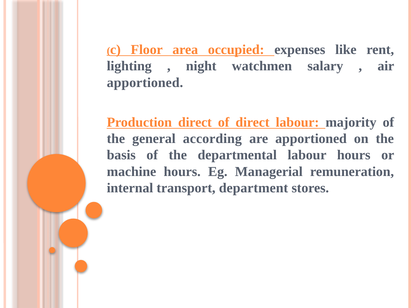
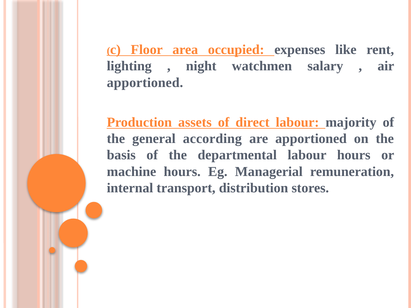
Production direct: direct -> assets (195, 122)
department: department -> distribution (254, 188)
